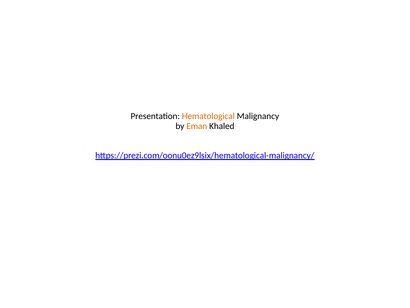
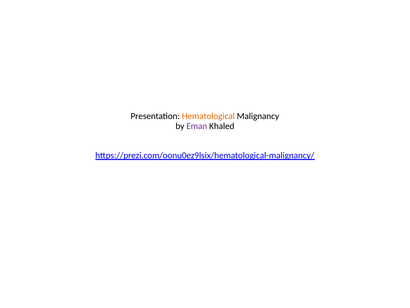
Eman colour: orange -> purple (197, 126)
